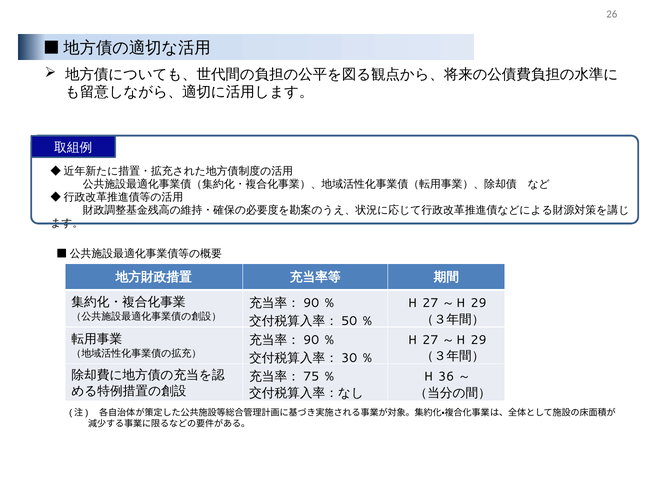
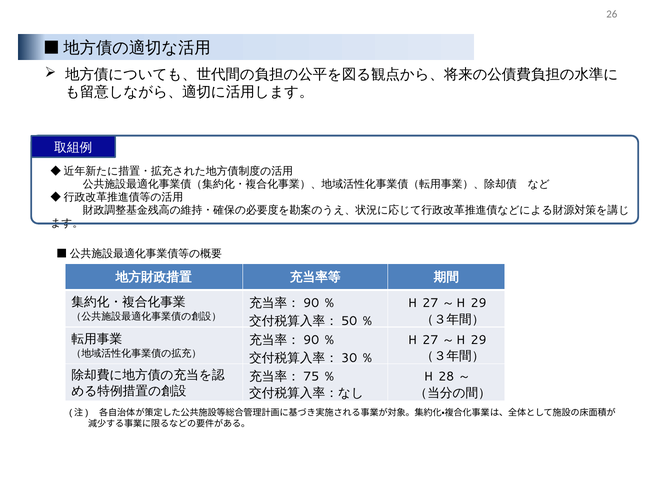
36: 36 -> 28 (446, 377)
